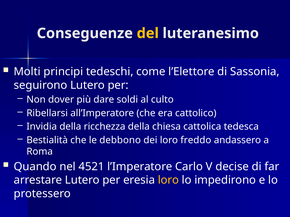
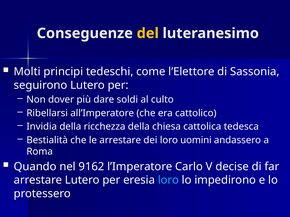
le debbono: debbono -> arrestare (120, 140)
freddo: freddo -> uomini (196, 140)
4521: 4521 -> 9162 (91, 167)
loro colour: yellow -> light blue (168, 180)
